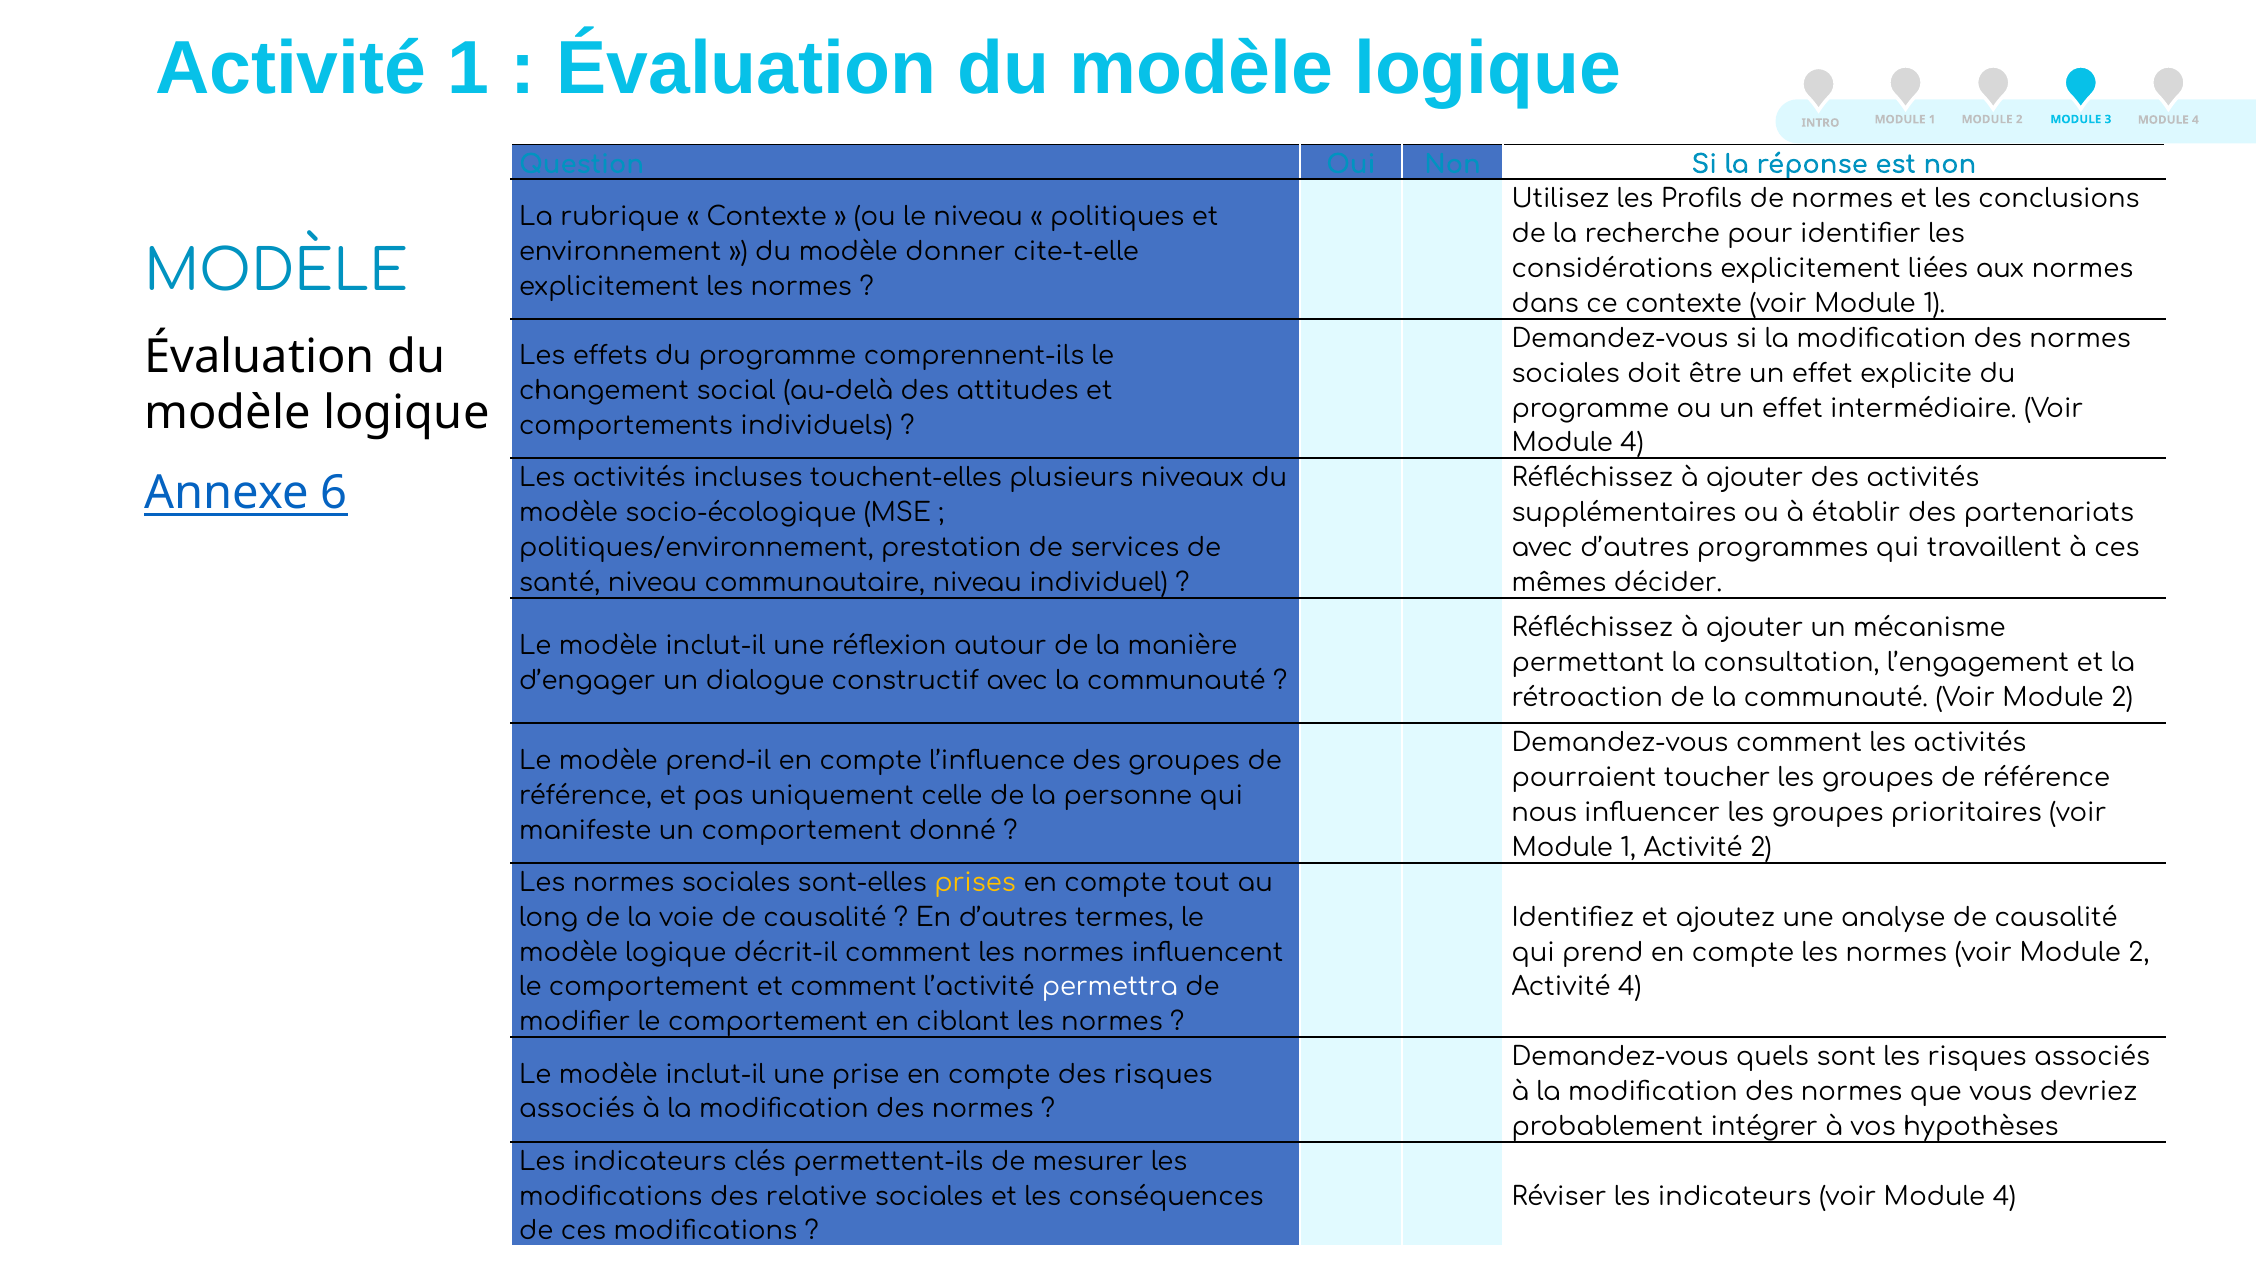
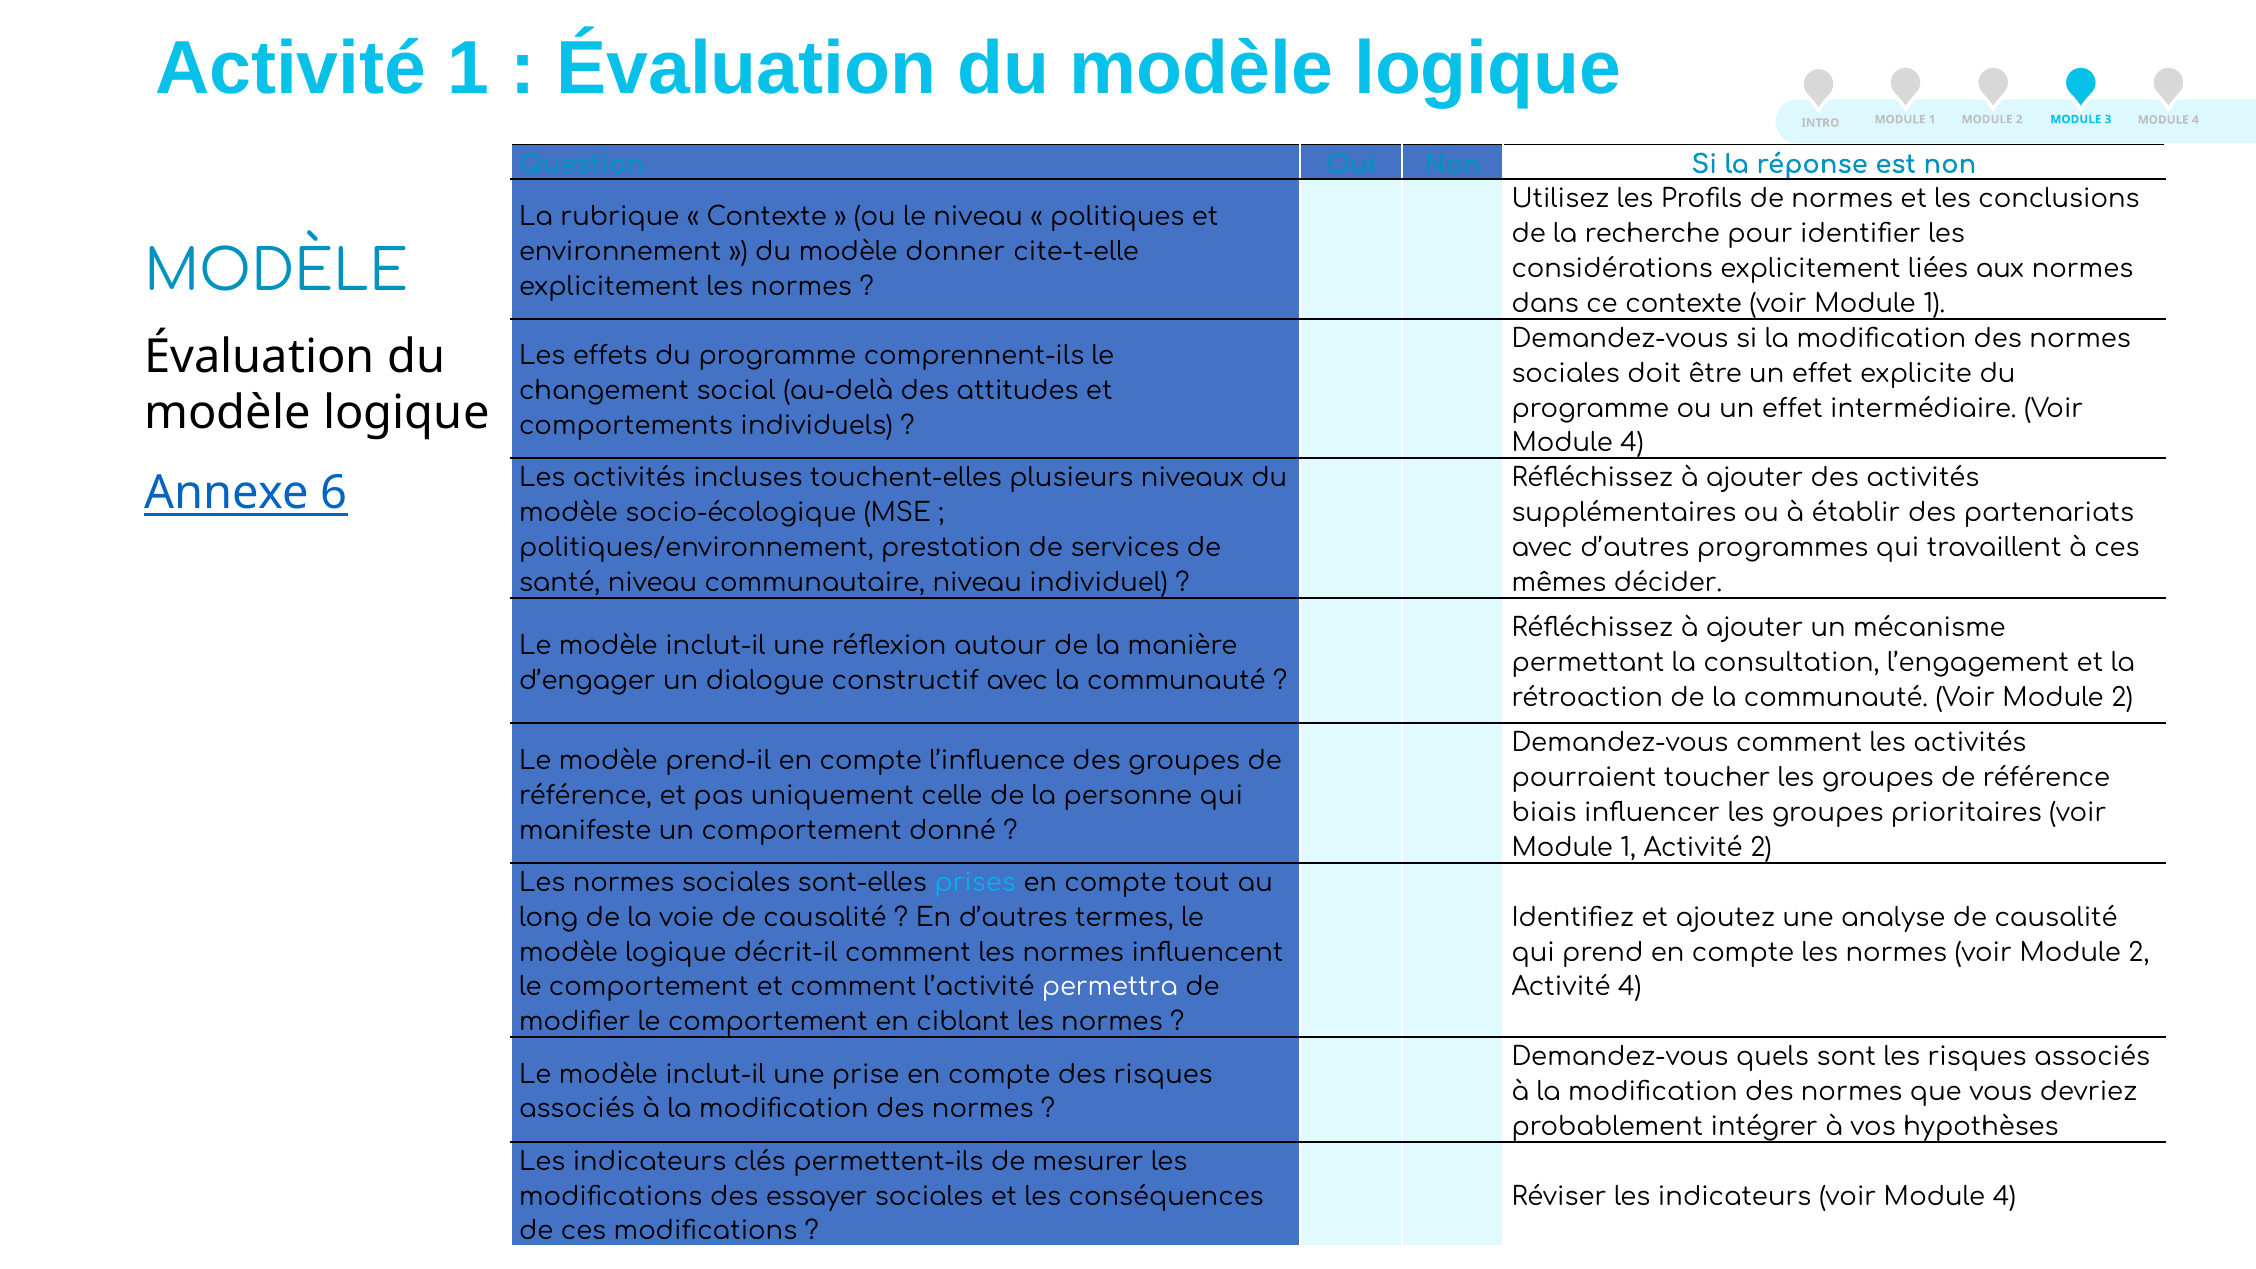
nous: nous -> biais (1544, 813)
prises colour: yellow -> light blue (975, 883)
relative: relative -> essayer (817, 1197)
